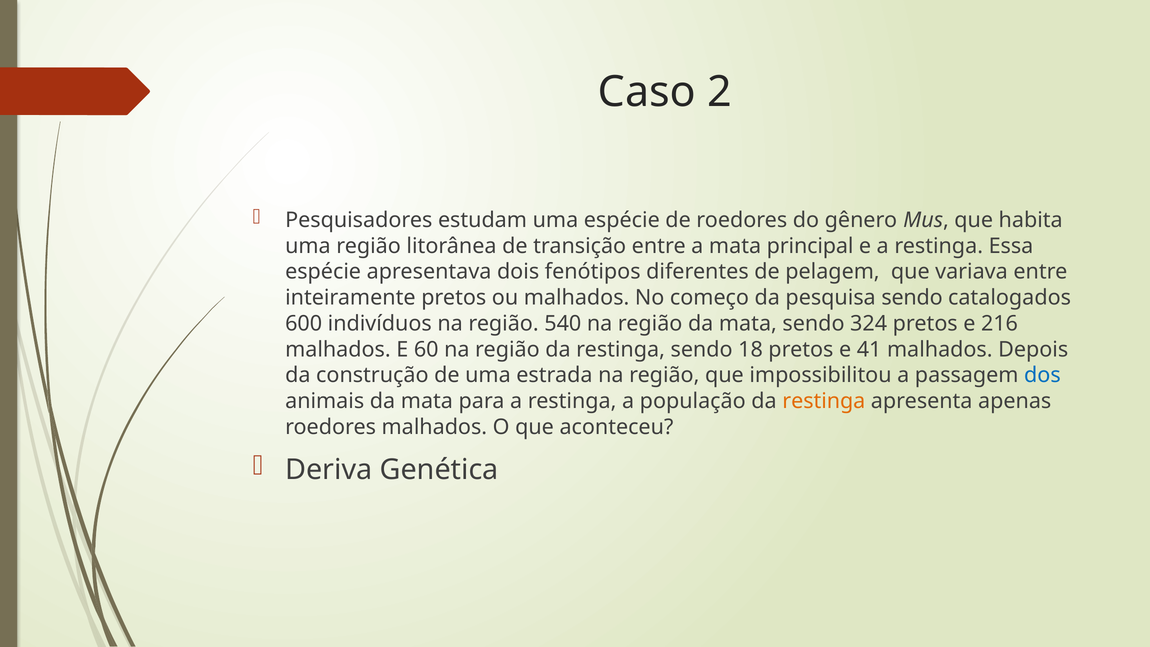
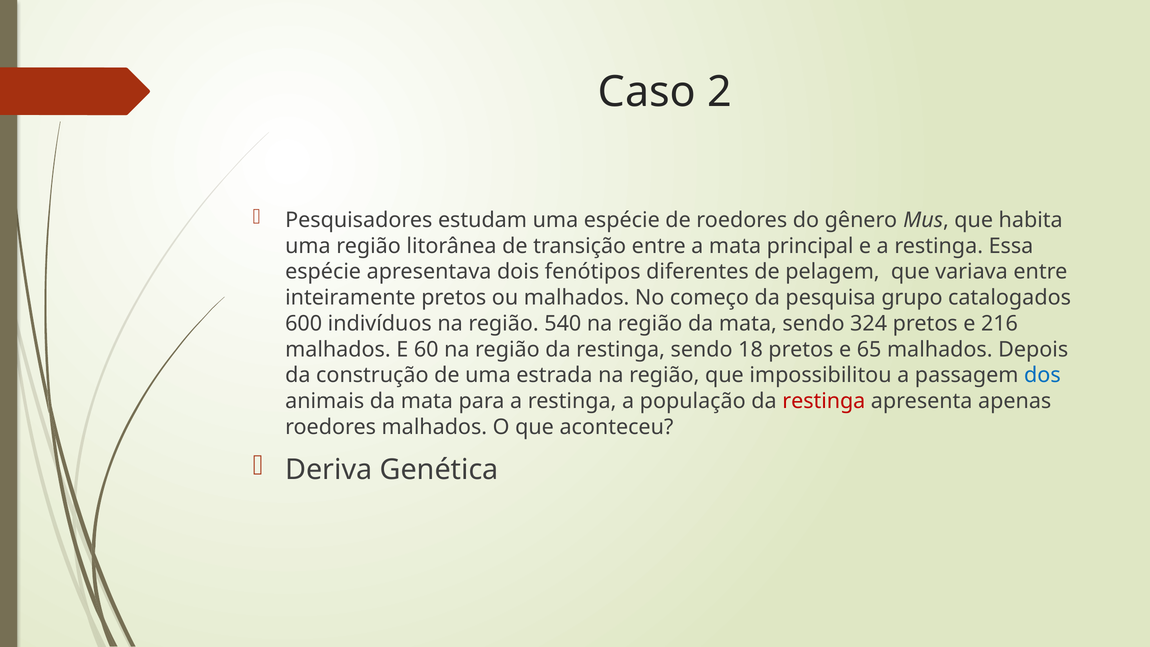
pesquisa sendo: sendo -> grupo (912, 298)
41: 41 -> 65 (869, 349)
restinga colour: orange -> red (824, 401)
